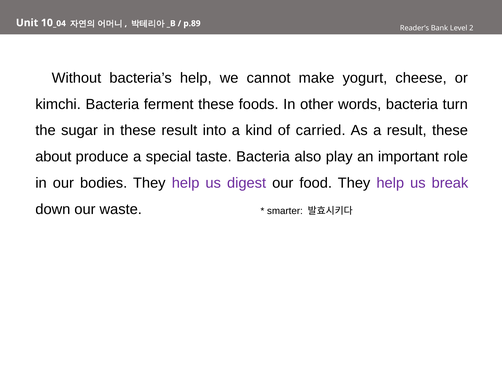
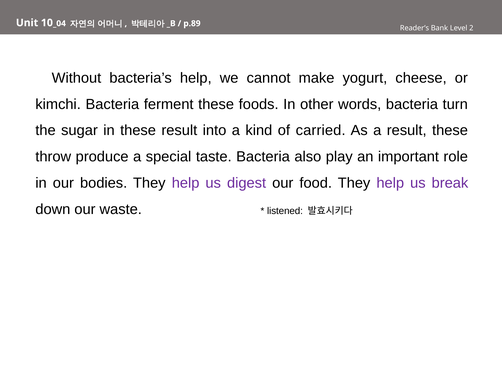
about: about -> throw (53, 157)
smarter: smarter -> listened (285, 211)
